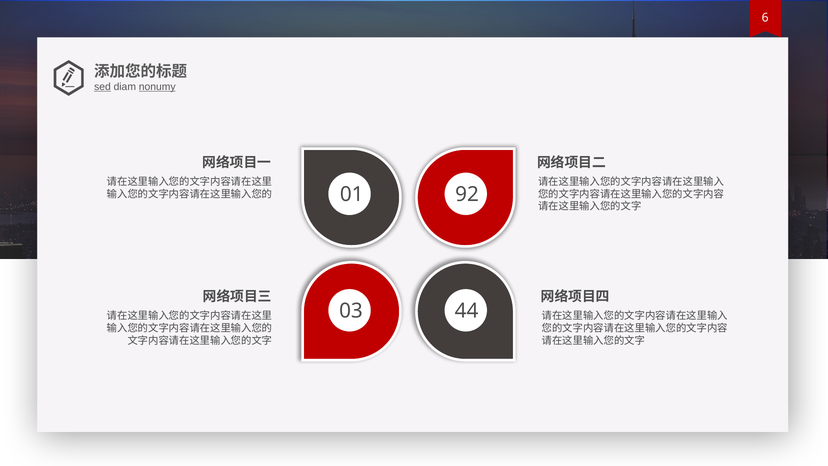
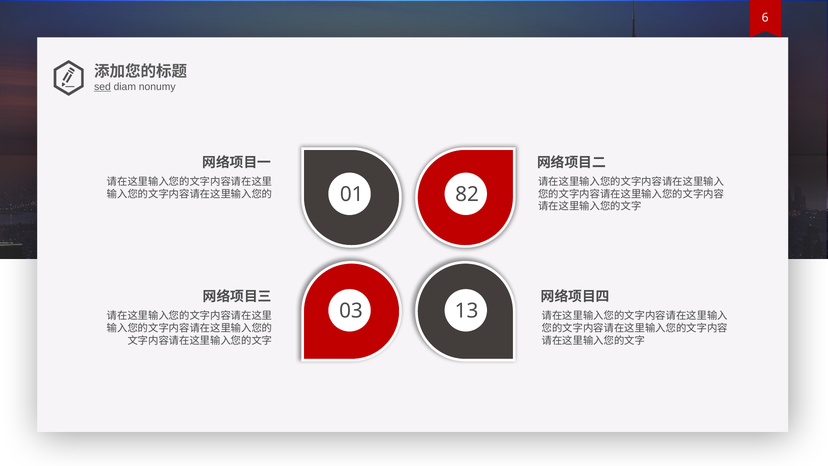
nonumy underline: present -> none (157, 87)
92: 92 -> 82 (467, 194)
44: 44 -> 13 (467, 311)
